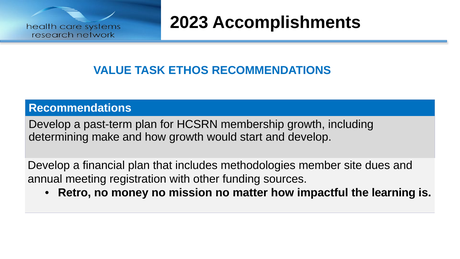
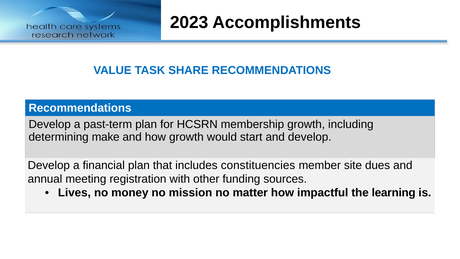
ETHOS: ETHOS -> SHARE (188, 70)
methodologies: methodologies -> constituencies (258, 165)
Retro: Retro -> Lives (74, 193)
